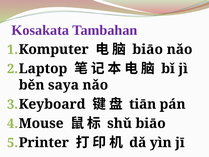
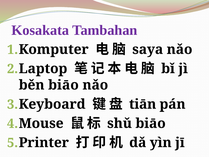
biāo: biāo -> saya (148, 49)
běn saya: saya -> biāo (63, 85)
